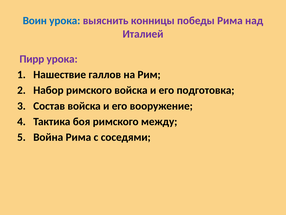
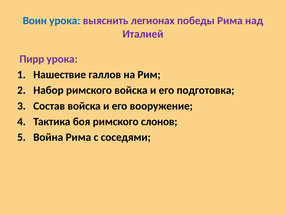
конницы: конницы -> легионах (153, 21)
между: между -> слонов (159, 121)
